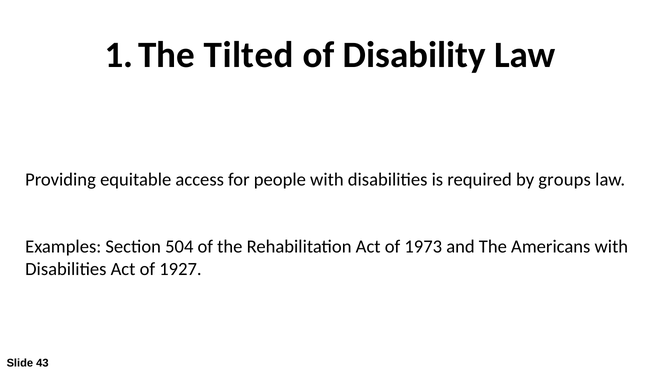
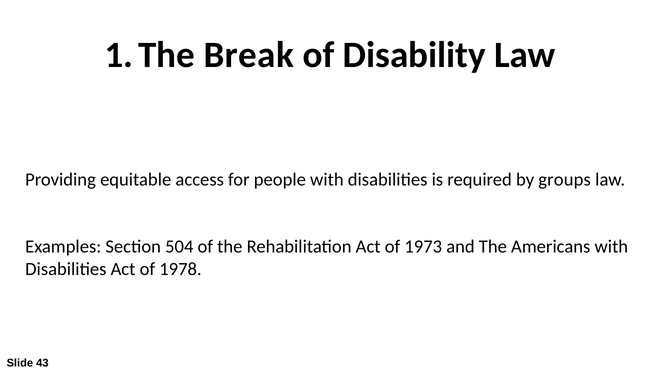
Tilted: Tilted -> Break (249, 55)
1927: 1927 -> 1978 (180, 269)
